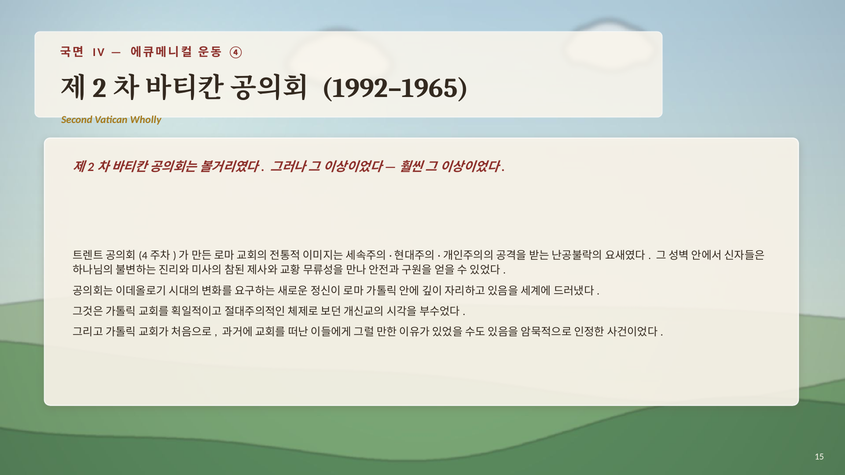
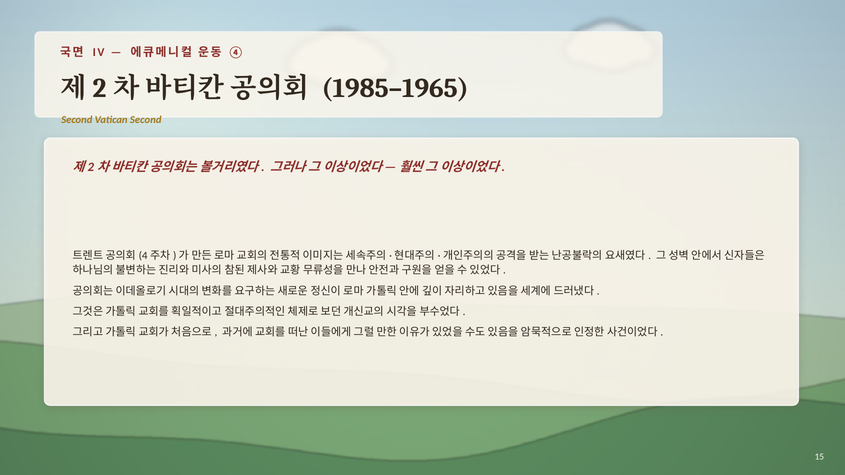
1992–1965: 1992–1965 -> 1985–1965 (395, 88)
Vatican Wholly: Wholly -> Second (146, 120)
